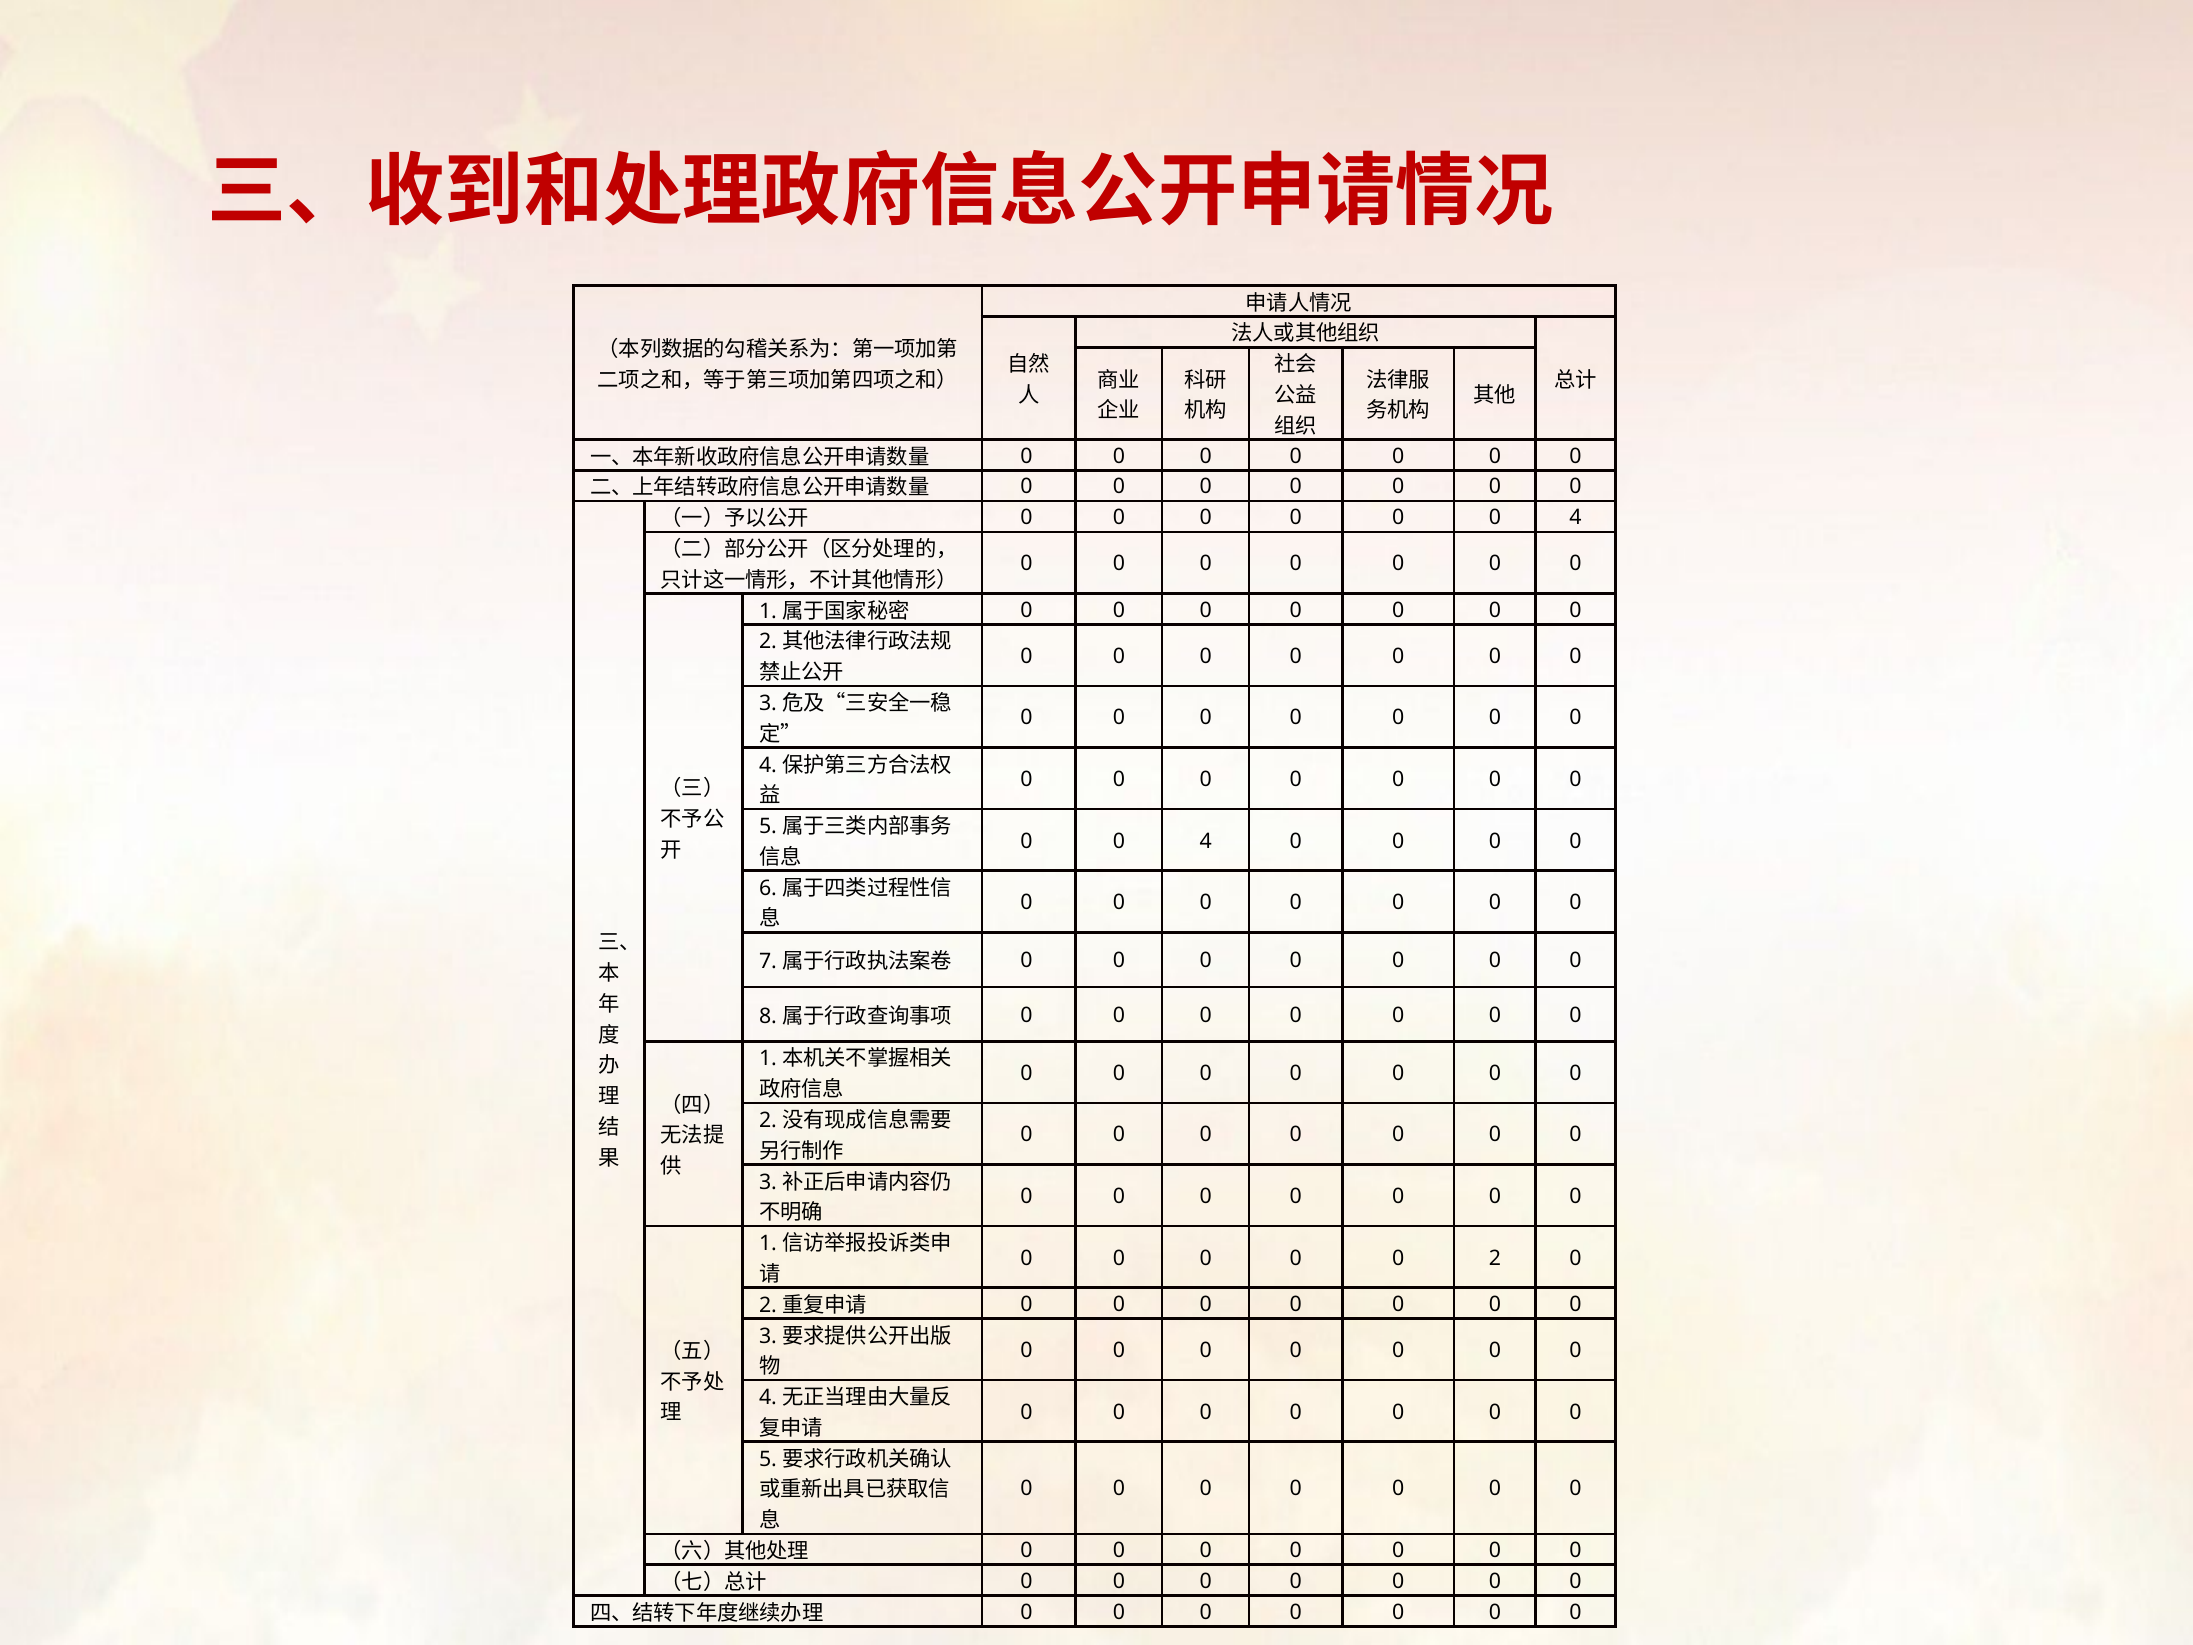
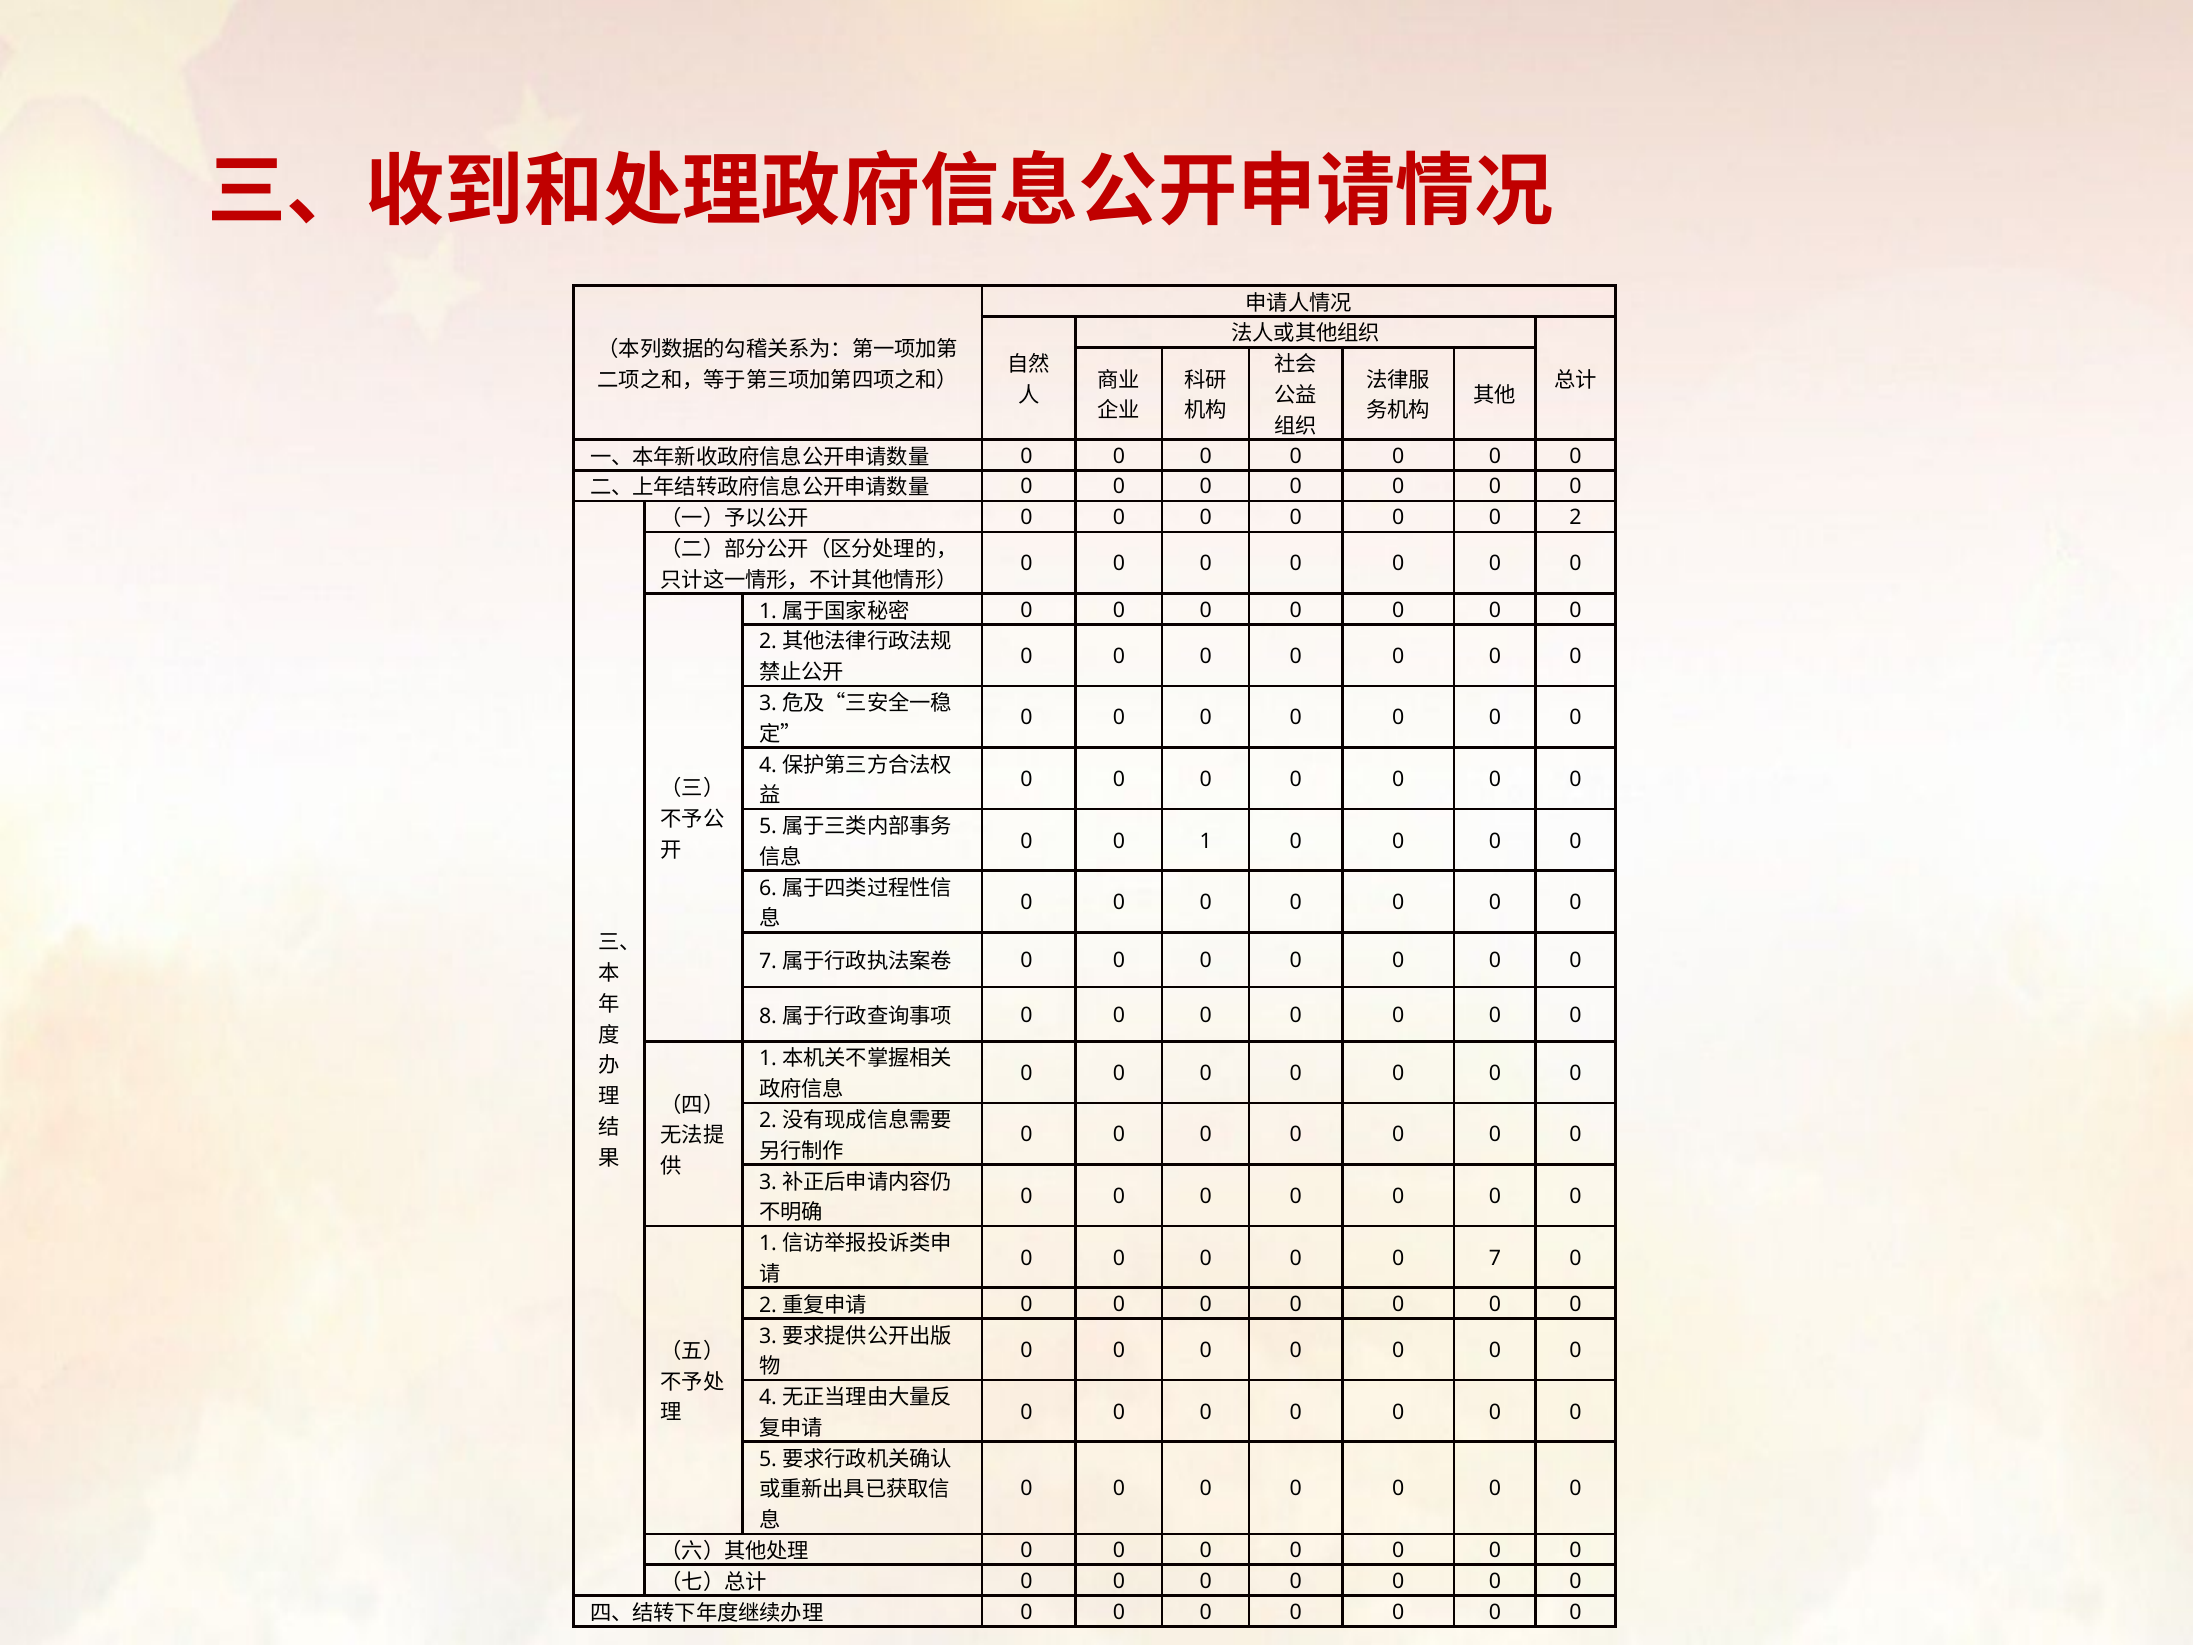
4: 4 -> 2 (1576, 518)
4: 4 -> 1 (1206, 841)
2: 2 -> 7 (1495, 1258)
